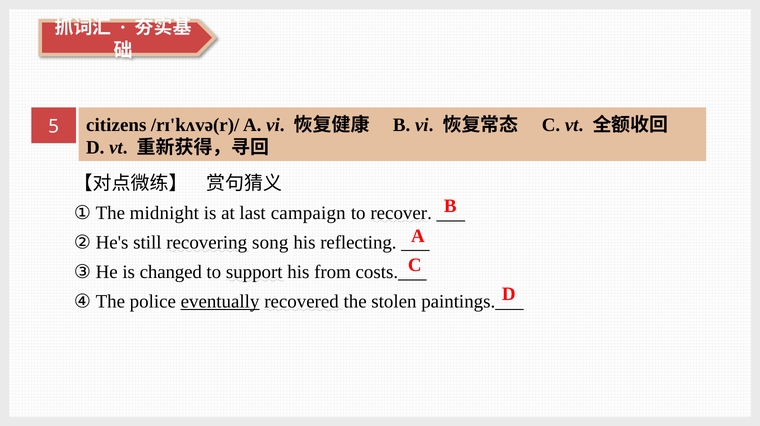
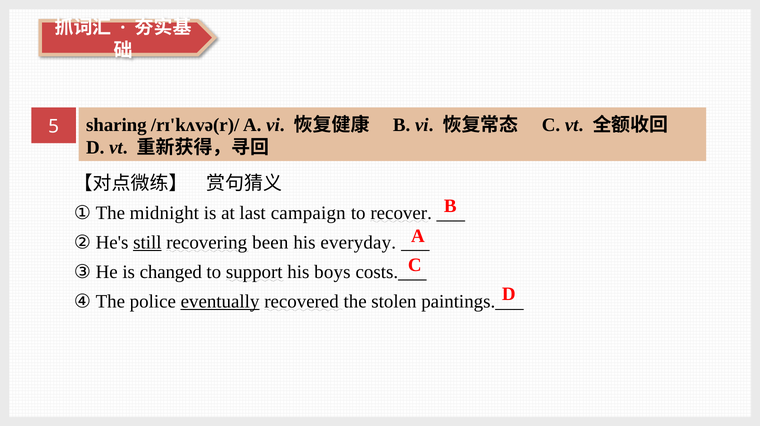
citizens: citizens -> sharing (116, 125)
still underline: none -> present (147, 242)
song: song -> been (270, 242)
reflecting: reflecting -> everyday (358, 242)
from: from -> boys (332, 272)
